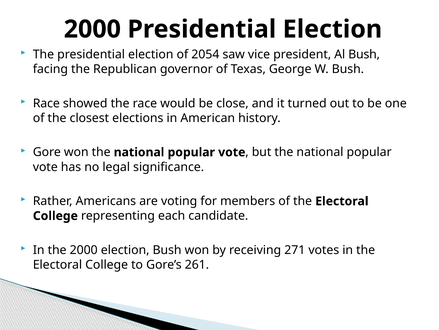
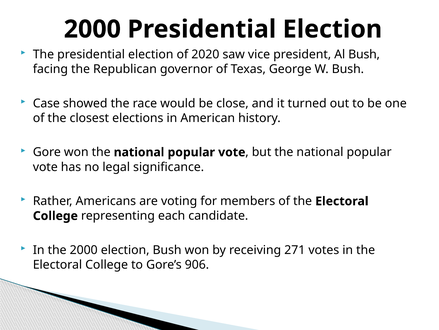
2054: 2054 -> 2020 (205, 54)
Race: Race -> Case (46, 103)
261: 261 -> 906 (197, 264)
